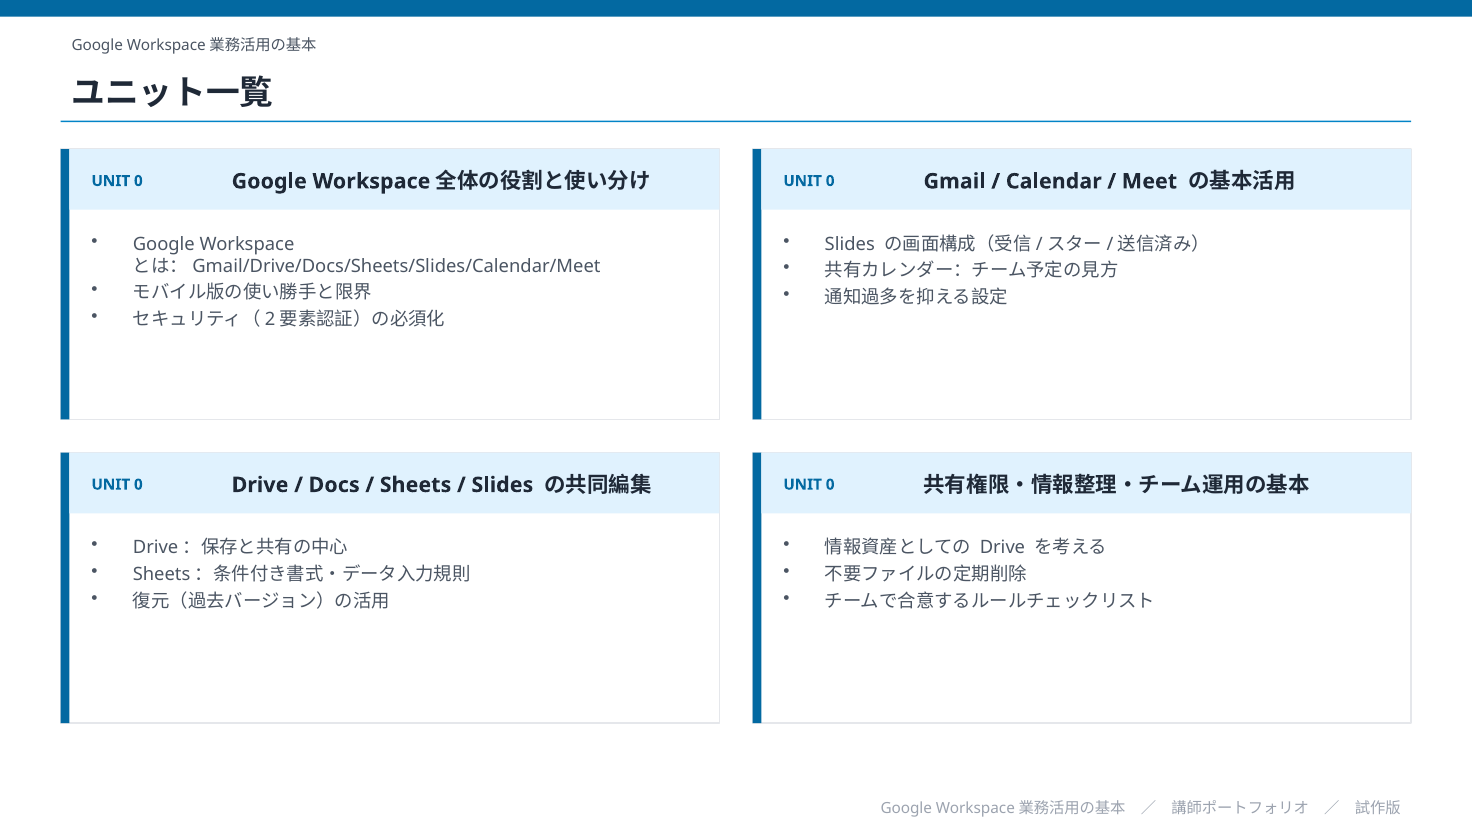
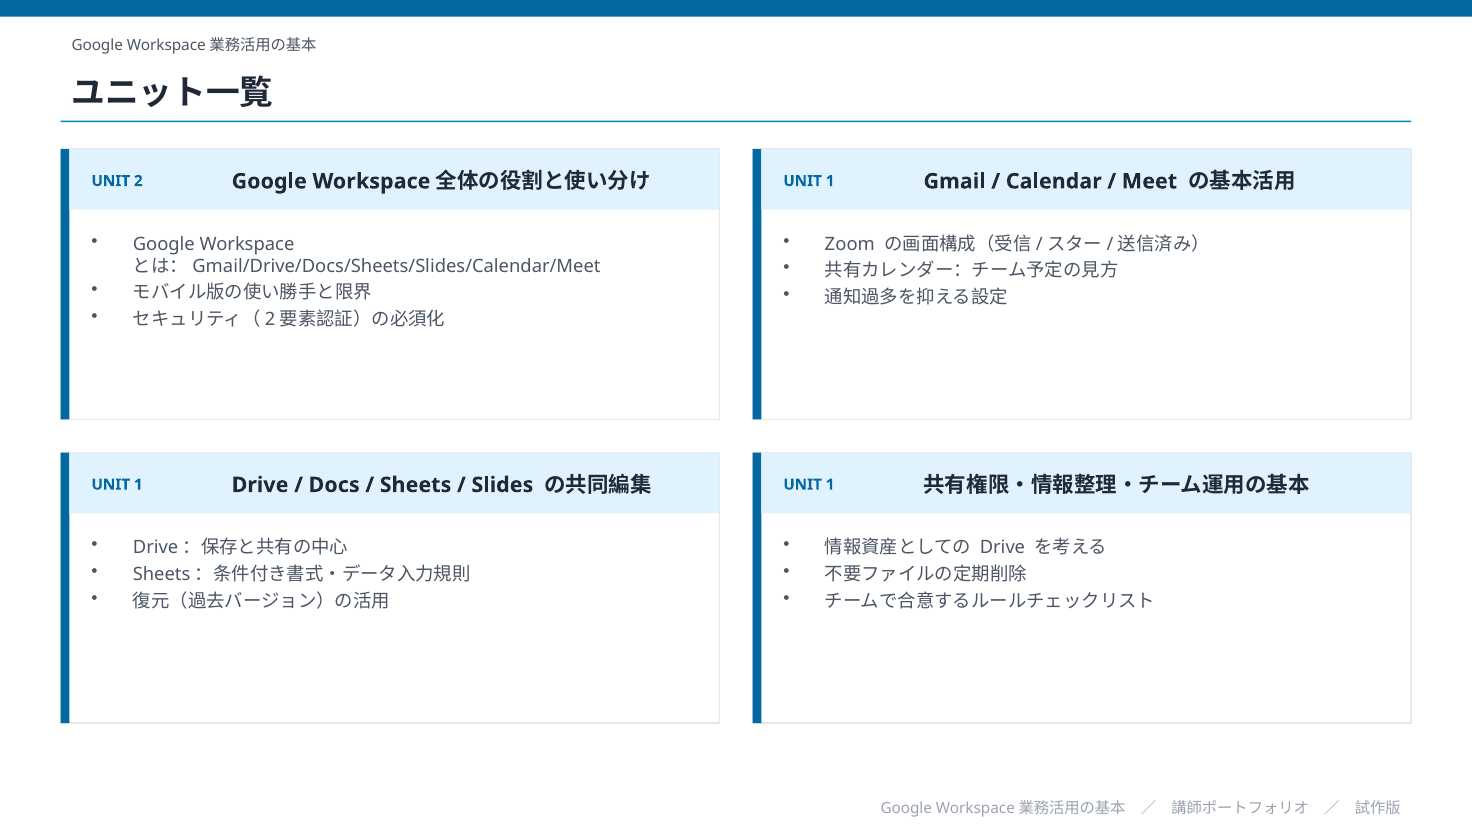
0: 0 -> 2 (138, 181)
0: 0 -> 1 (830, 181)
Slides: Slides -> Zoom (850, 244)
0: 0 -> 1 (138, 485)
0: 0 -> 1 (830, 485)
